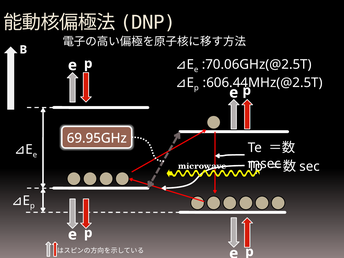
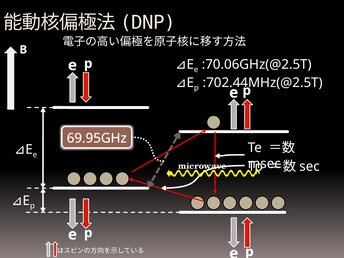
:606.44MHz(@2.5T: :606.44MHz(@2.5T -> :702.44MHz(@2.5T (263, 83)
